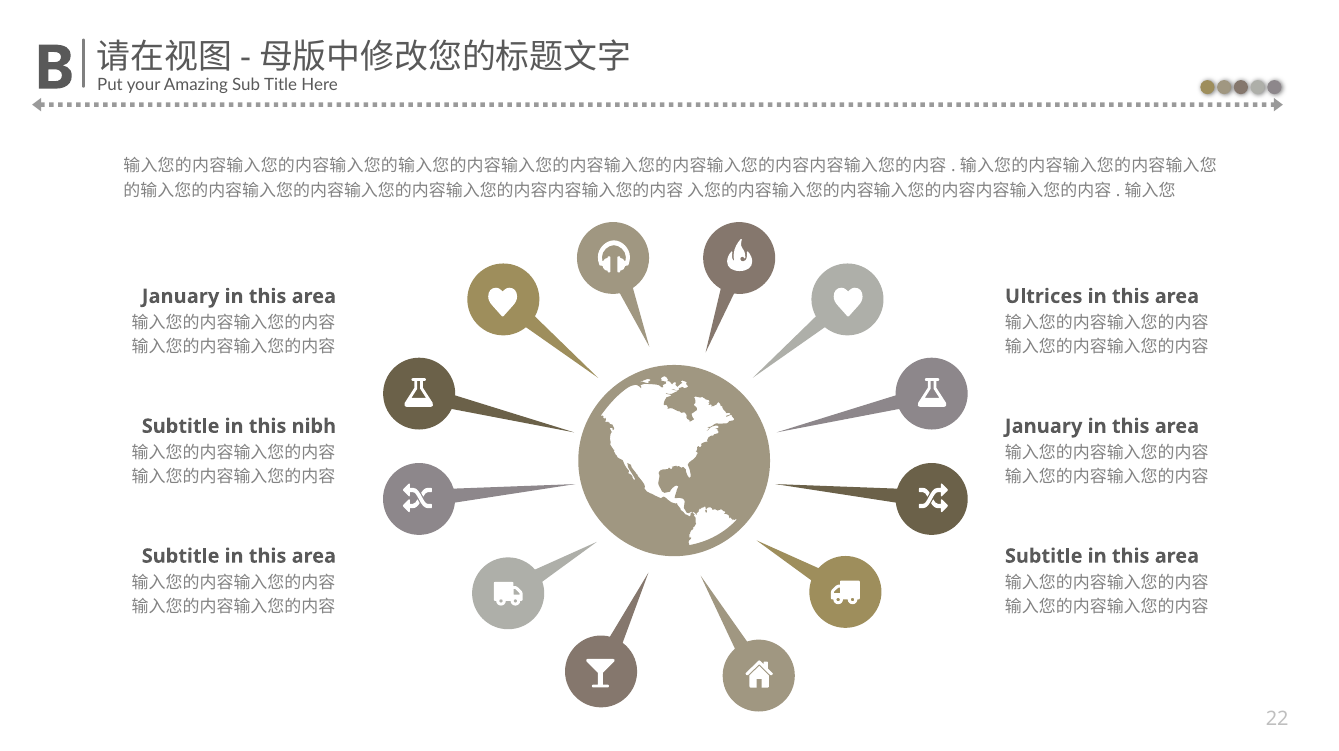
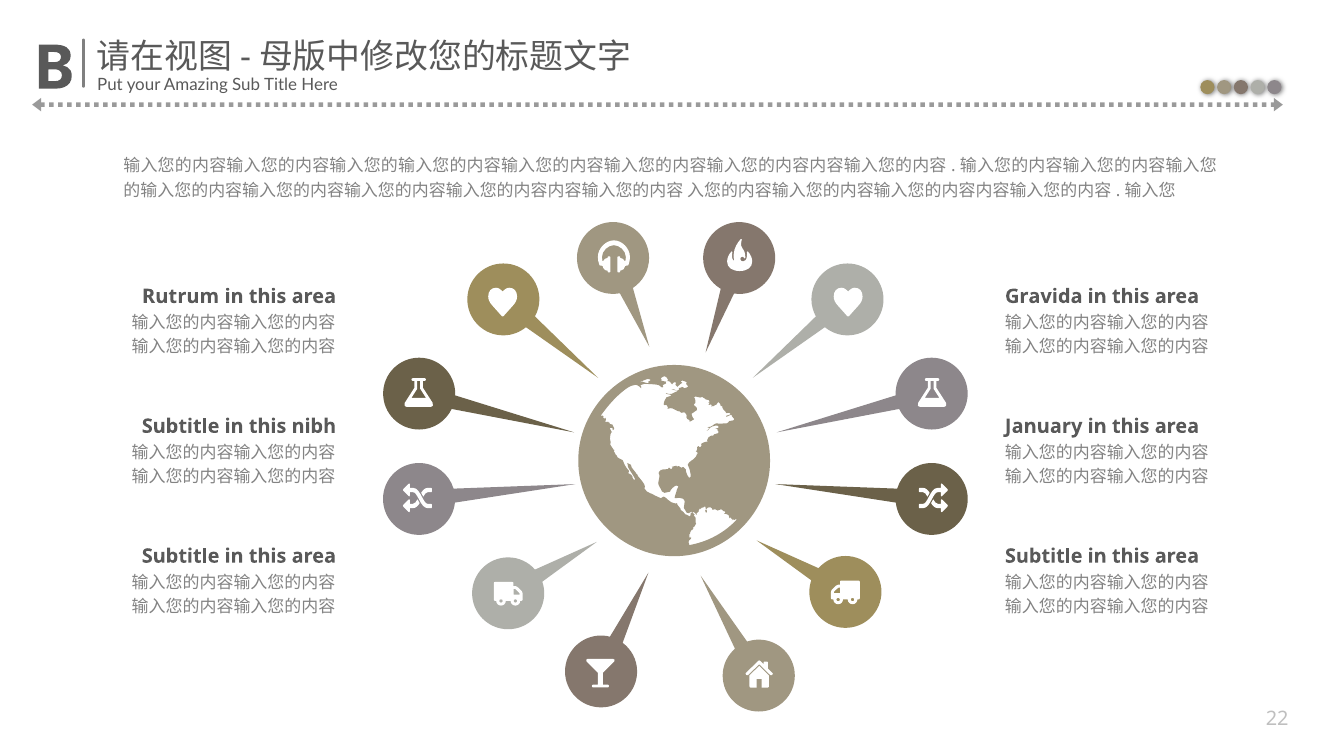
January: January -> Rutrum (181, 297)
Ultrices: Ultrices -> Gravida (1044, 297)
